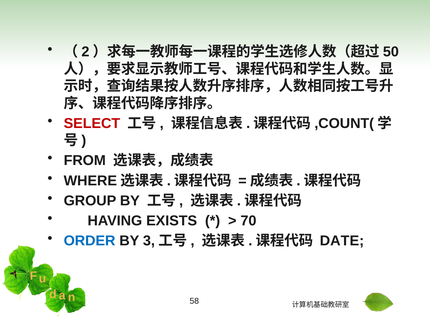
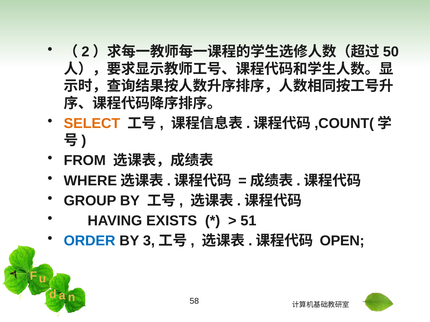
SELECT colour: red -> orange (92, 124)
70: 70 -> 51 (248, 221)
DATE: DATE -> OPEN (342, 241)
